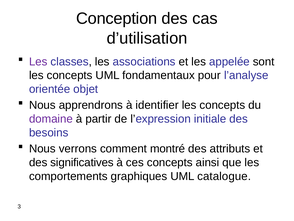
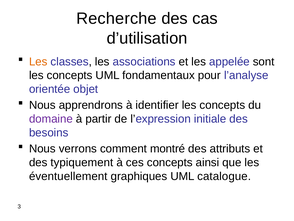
Conception: Conception -> Recherche (117, 19)
Les colour: purple -> orange (38, 61)
significatives: significatives -> typiquement (82, 162)
comportements: comportements -> éventuellement (68, 176)
